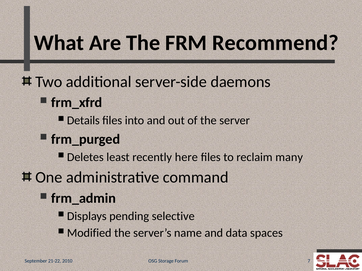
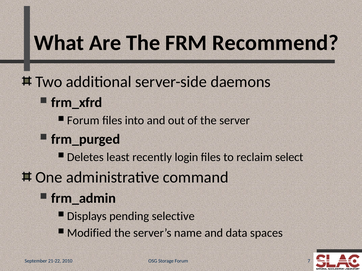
Details: Details -> Forum (83, 121)
here: here -> login (186, 157)
many: many -> select (289, 157)
